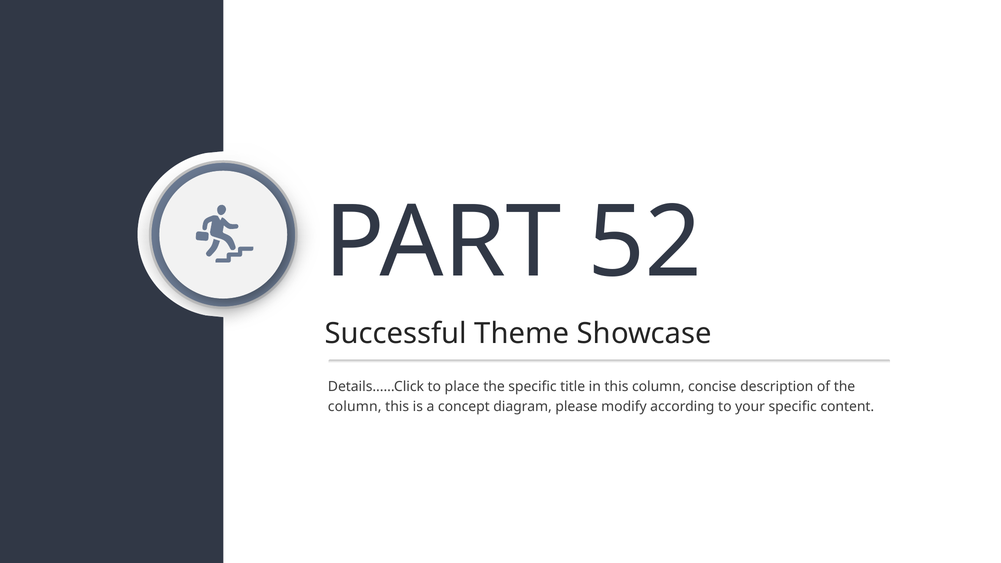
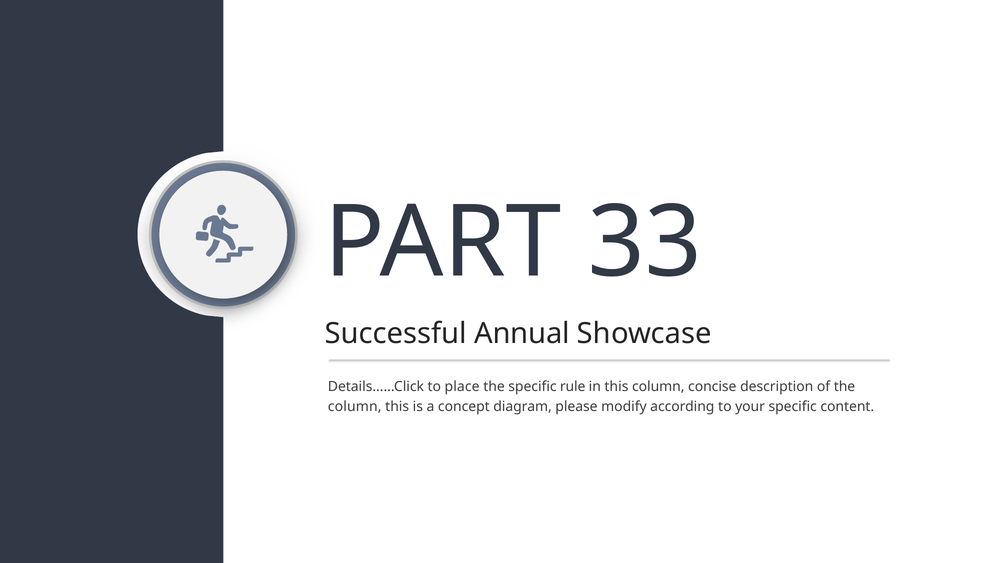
52: 52 -> 33 (645, 243)
Theme: Theme -> Annual (522, 333)
title: title -> rule (573, 387)
